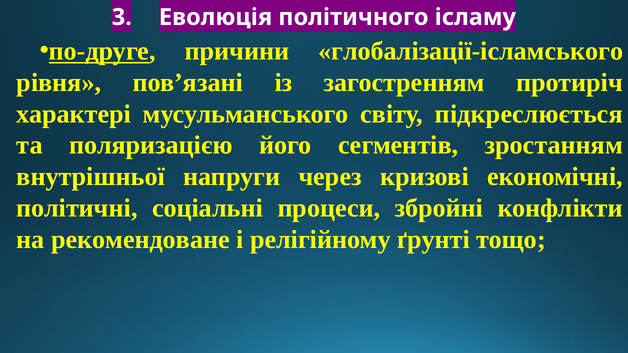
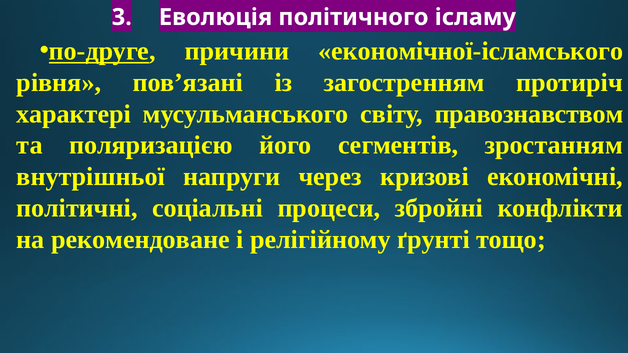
глобалізації-ісламського: глобалізації-ісламського -> економічної-ісламського (471, 51)
підкреслюється: підкреслюється -> правознавством (529, 114)
